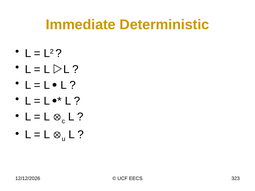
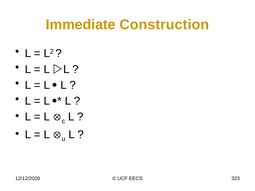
Deterministic: Deterministic -> Construction (164, 25)
